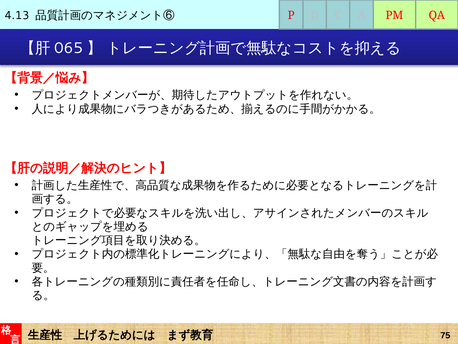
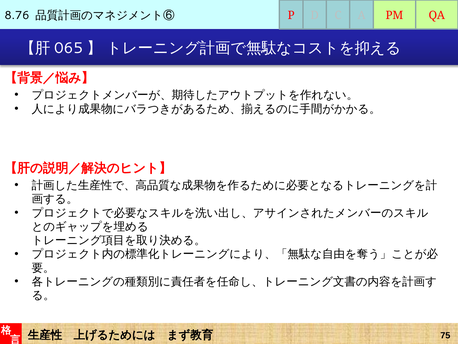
4.13: 4.13 -> 8.76 (17, 15)
